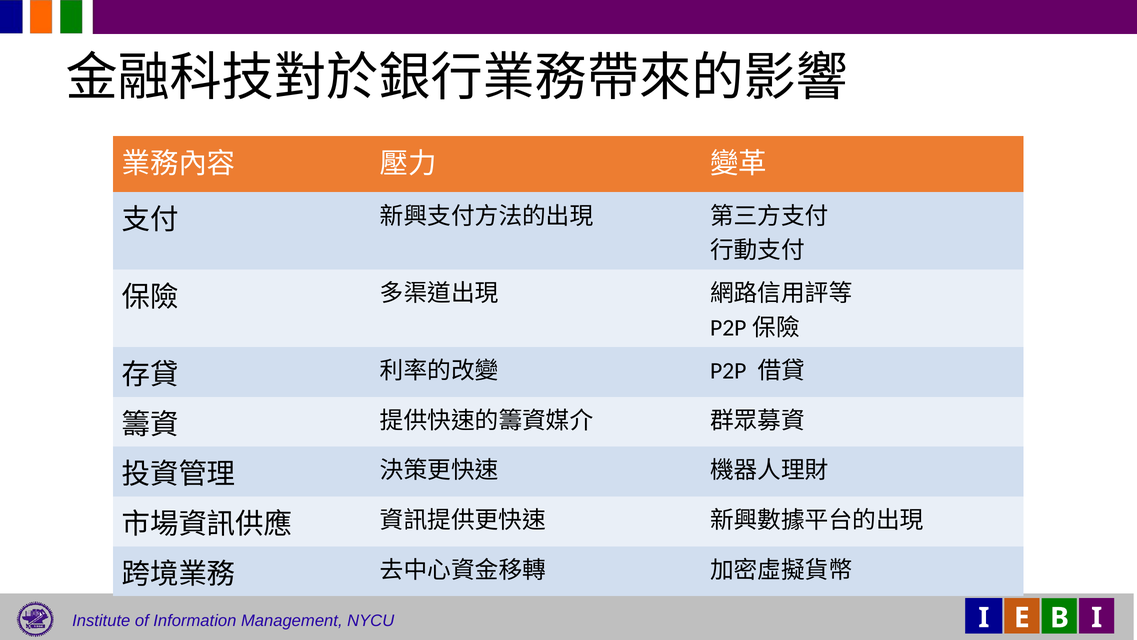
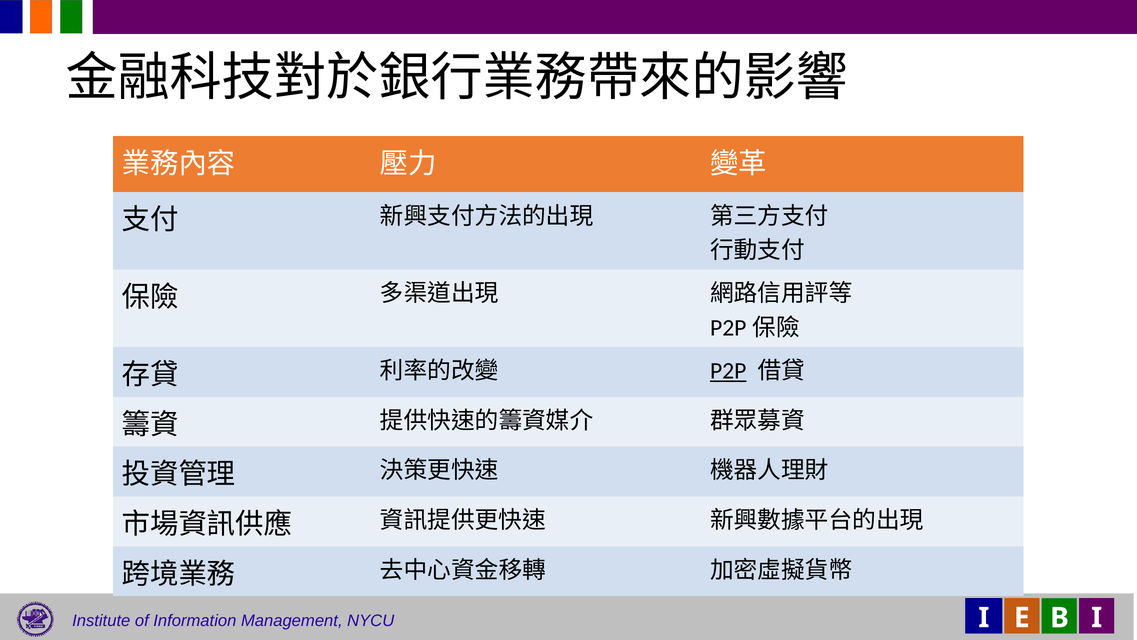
P2P underline: none -> present (728, 371)
